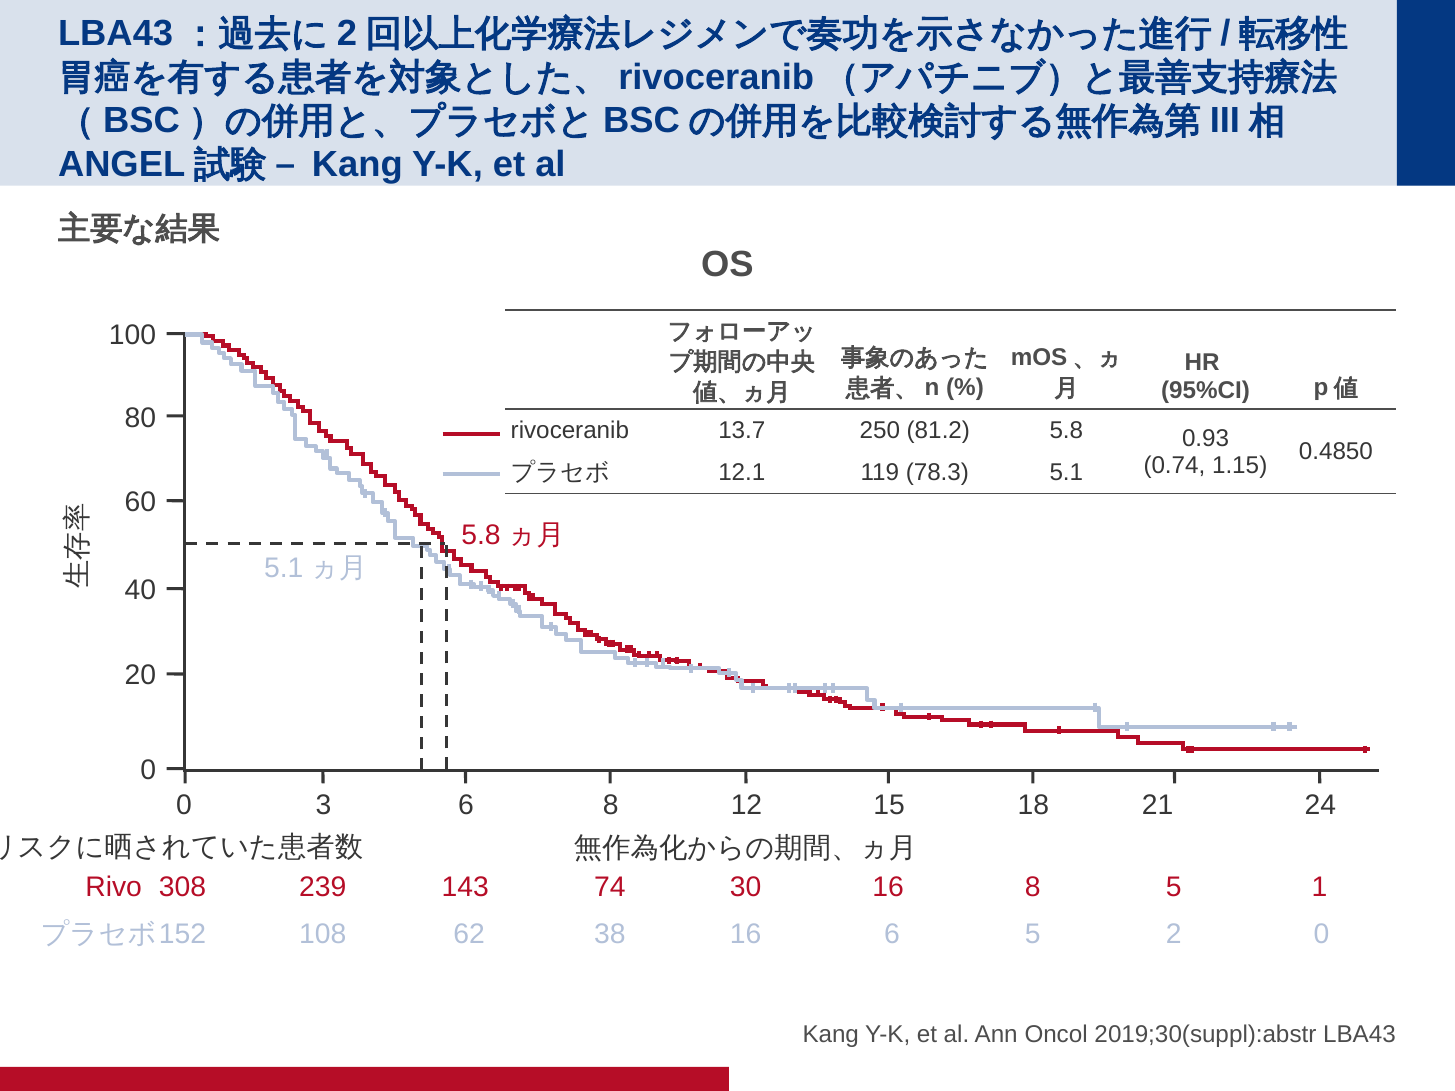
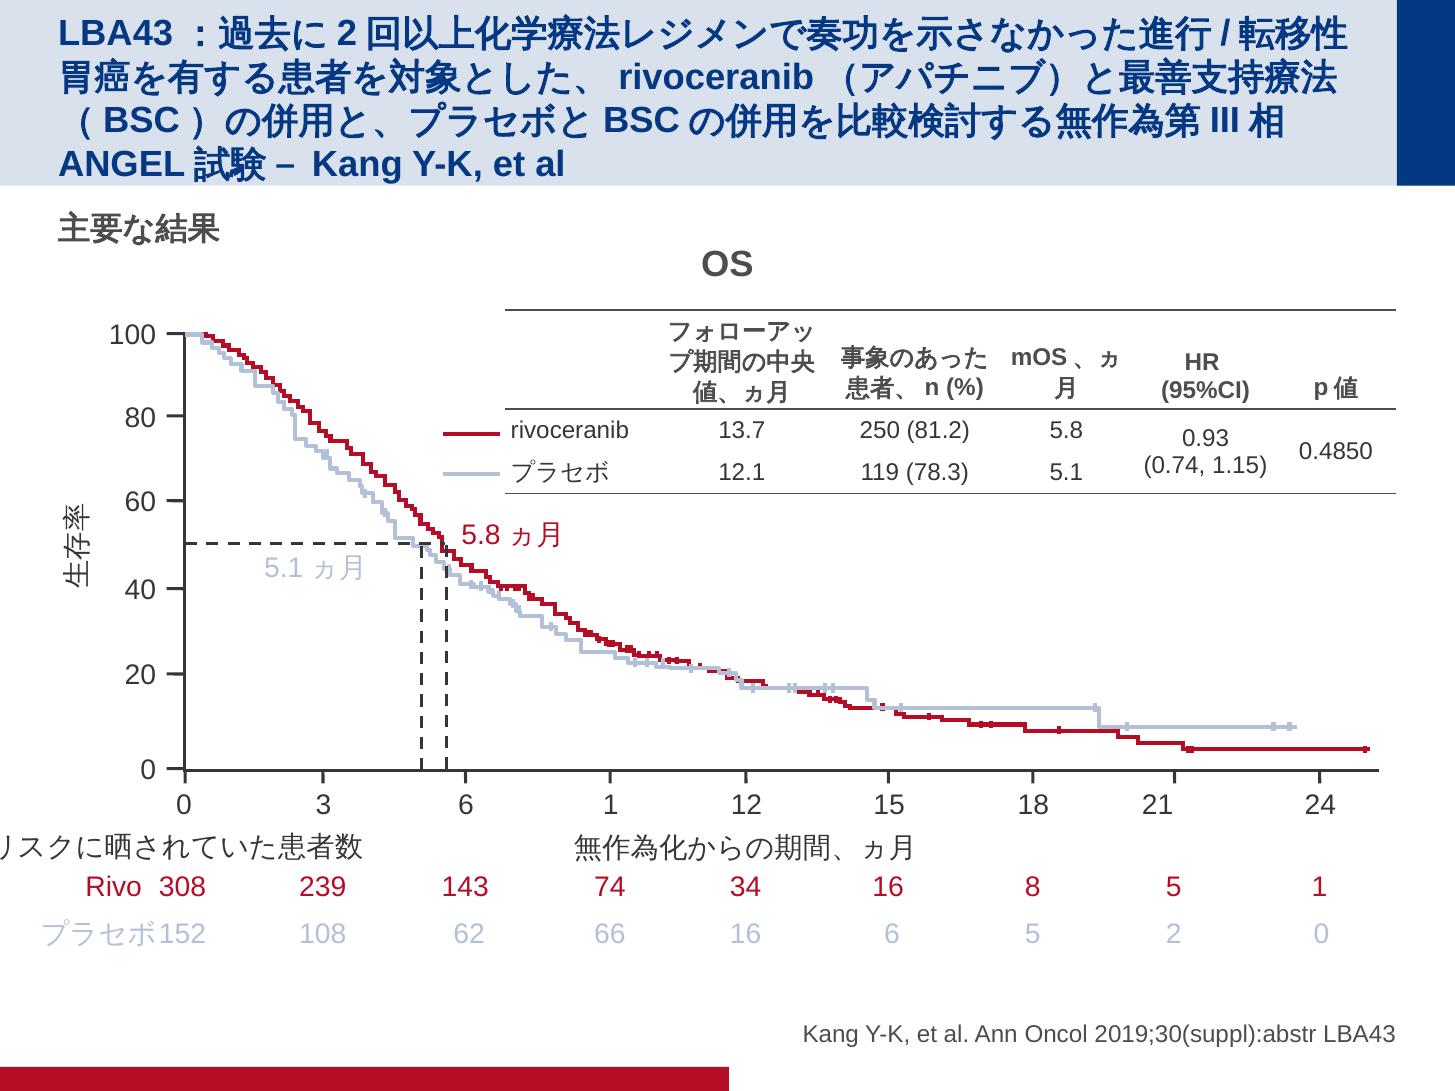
6 8: 8 -> 1 (611, 806)
30: 30 -> 34 (746, 888)
38: 38 -> 66 (610, 935)
